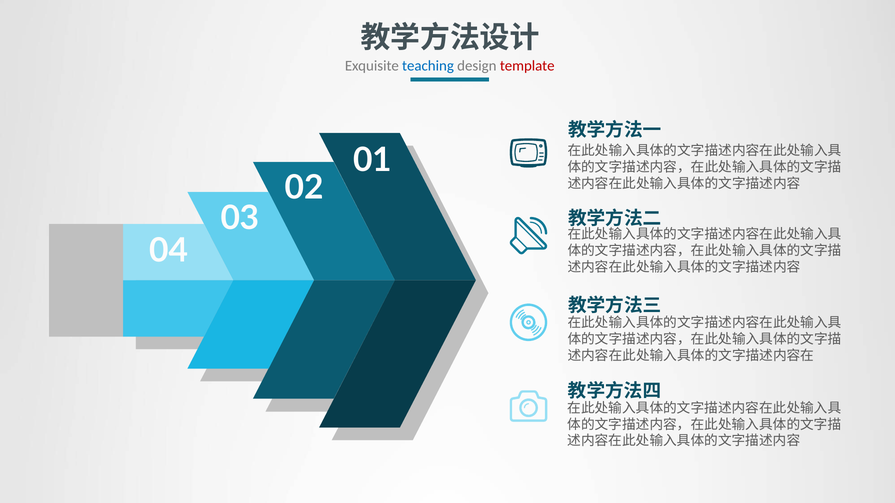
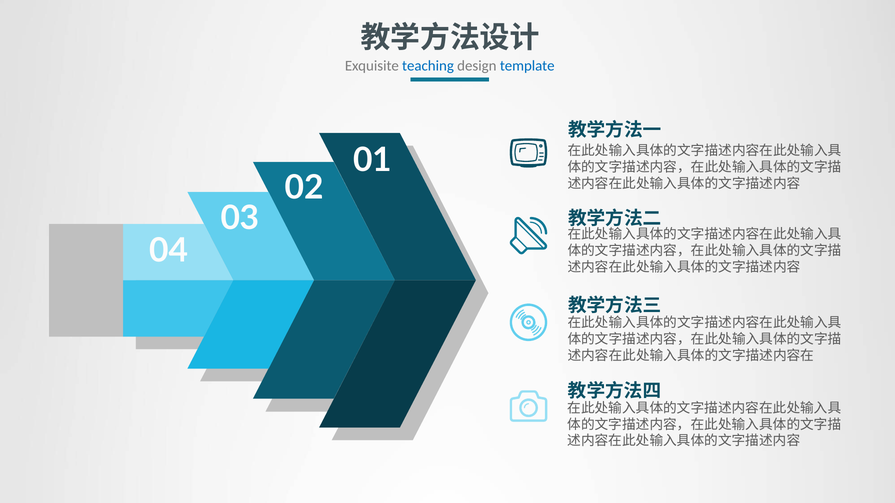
template colour: red -> blue (527, 66)
